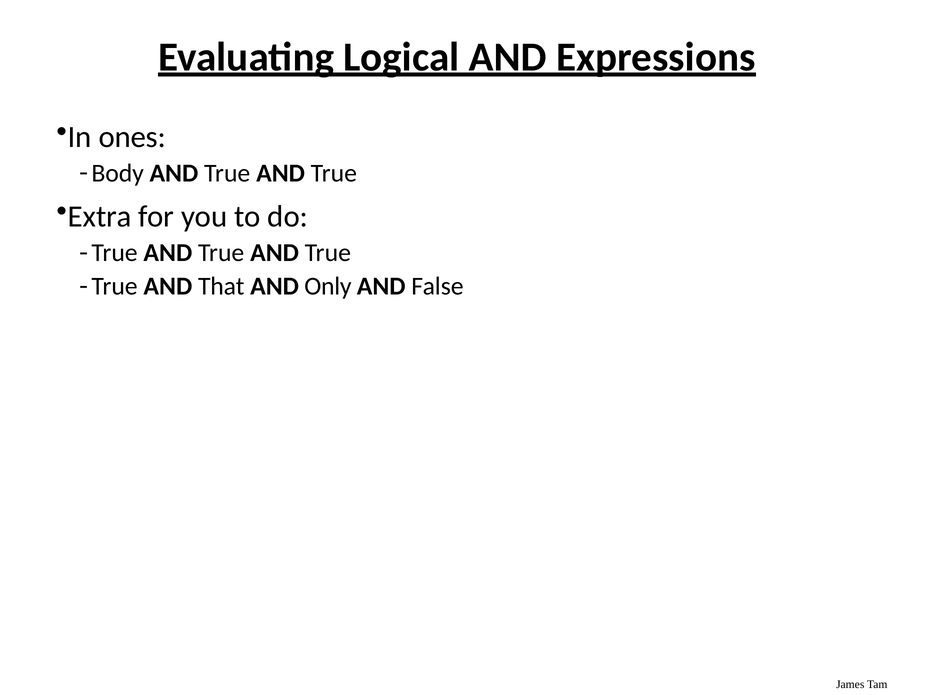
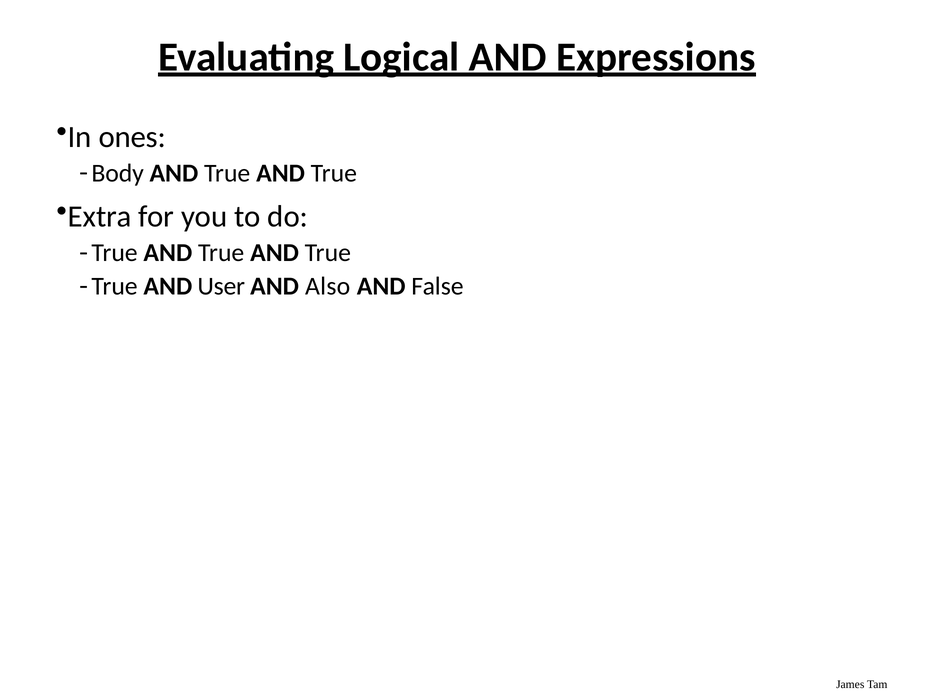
That: That -> User (221, 286)
Only: Only -> Also (328, 286)
